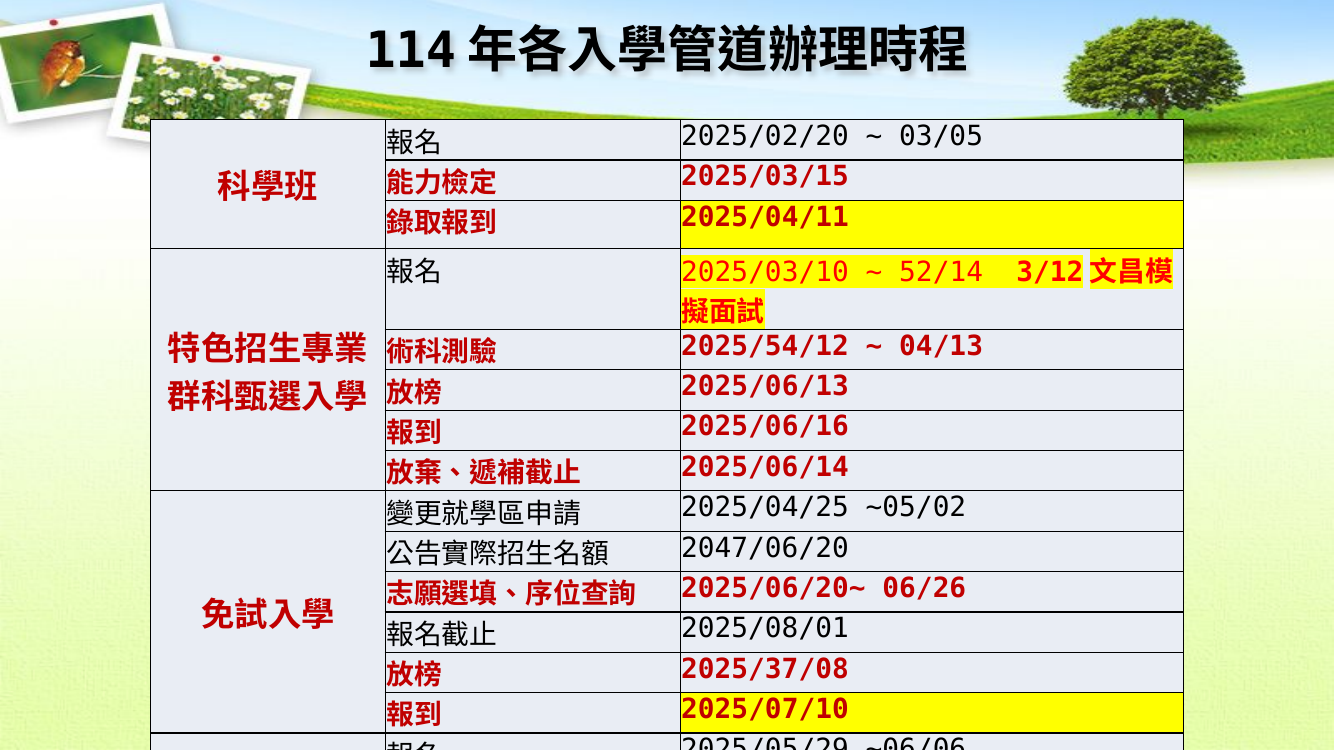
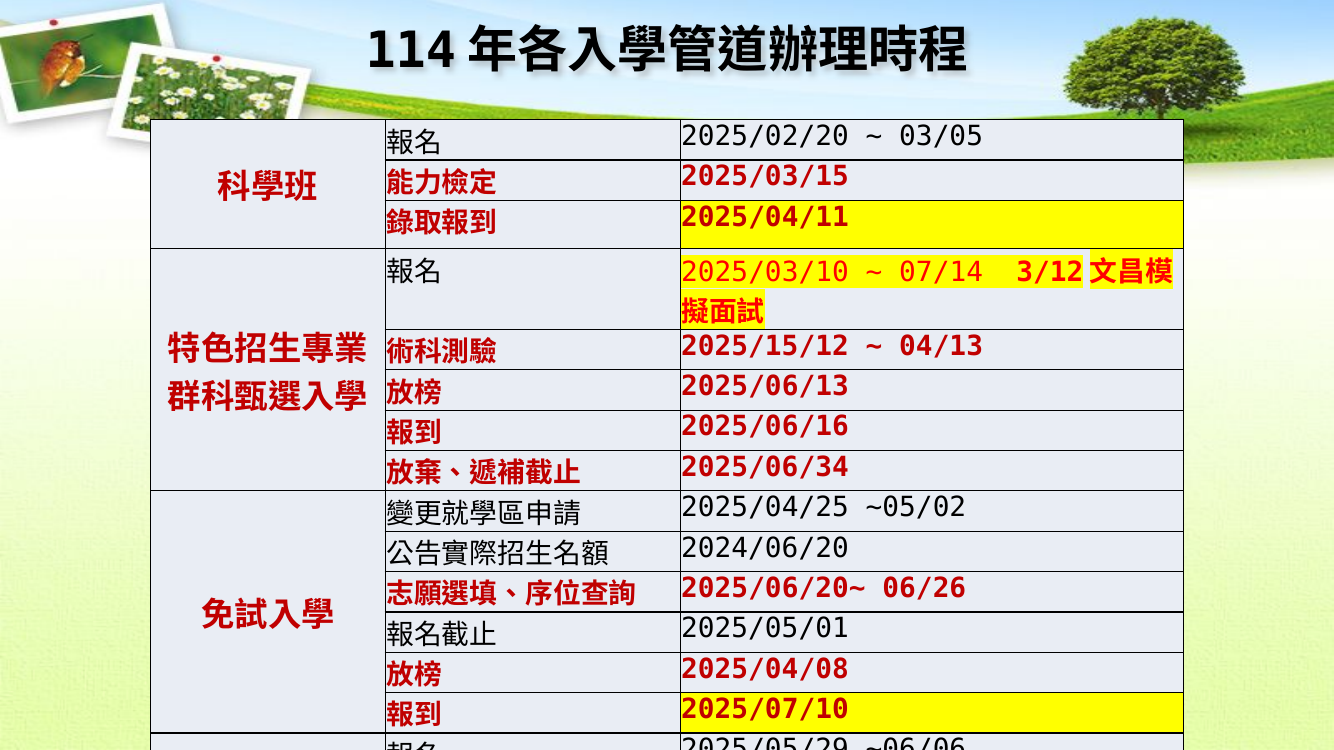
52/14: 52/14 -> 07/14 (941, 272)
2025/54/12: 2025/54/12 -> 2025/15/12 (765, 346)
2025/06/14: 2025/06/14 -> 2025/06/34 (765, 467)
2047/06/20: 2047/06/20 -> 2024/06/20 (765, 548)
2025/08/01: 2025/08/01 -> 2025/05/01 (765, 629)
2025/37/08: 2025/37/08 -> 2025/04/08 (765, 669)
